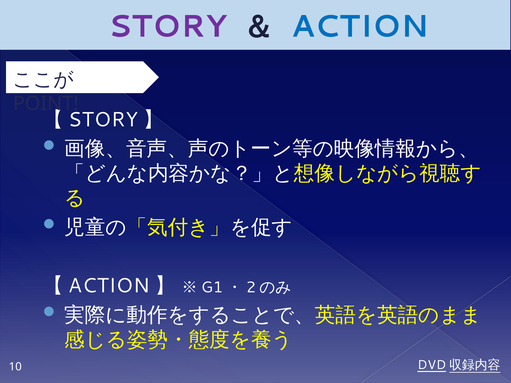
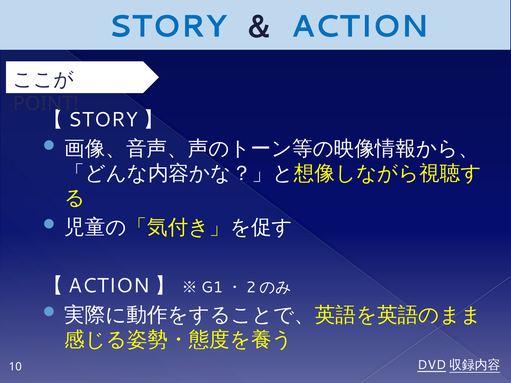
STORY colour: purple -> blue (168, 27)
